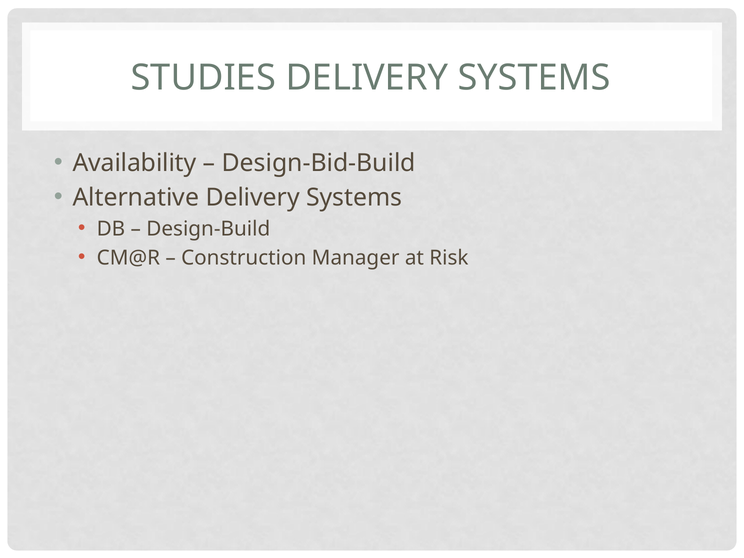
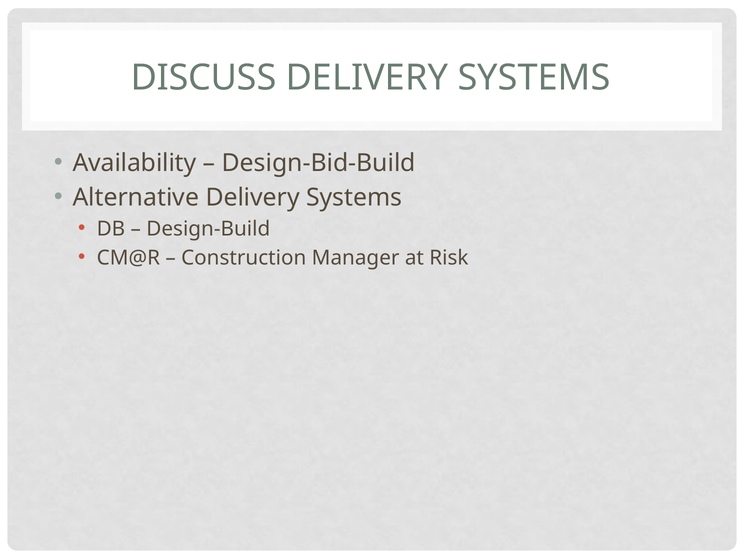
STUDIES: STUDIES -> DISCUSS (203, 78)
